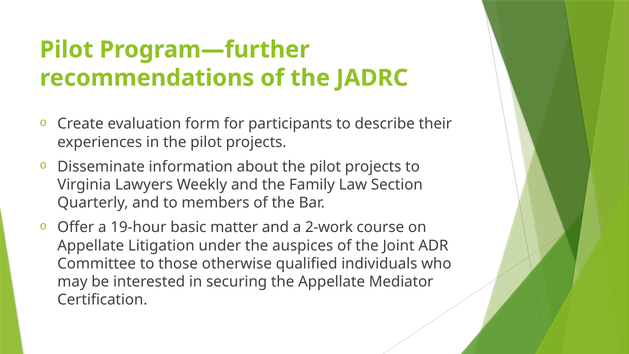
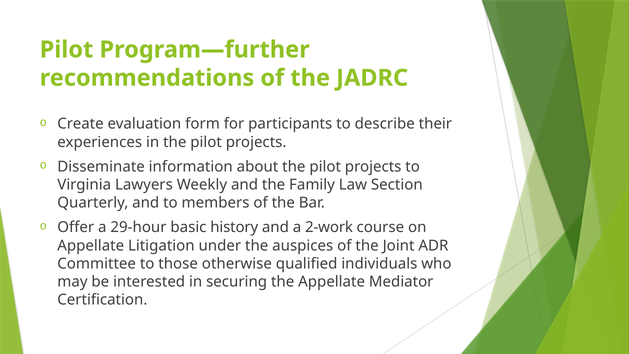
19-hour: 19-hour -> 29-hour (139, 227)
matter: matter -> history (234, 227)
